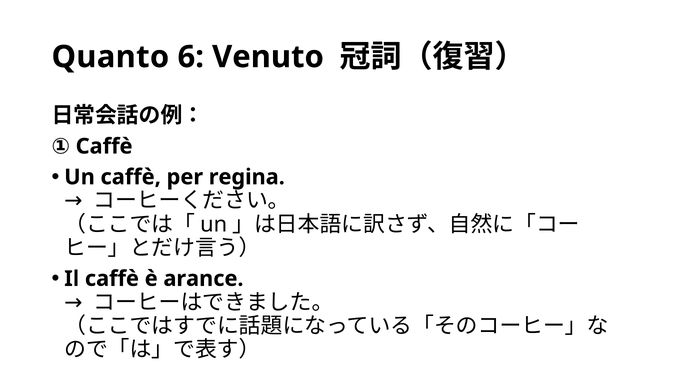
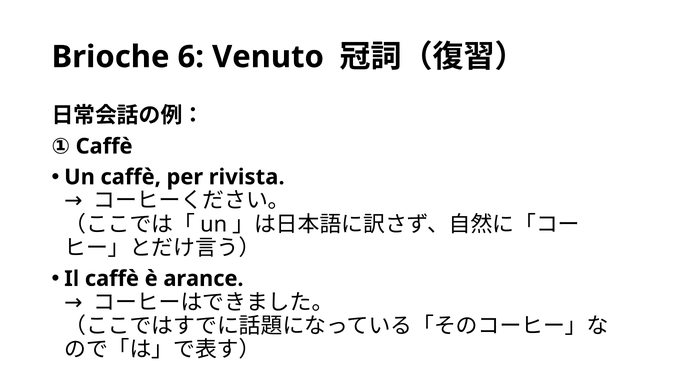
Quanto: Quanto -> Brioche (111, 57)
regina: regina -> rivista (247, 177)
